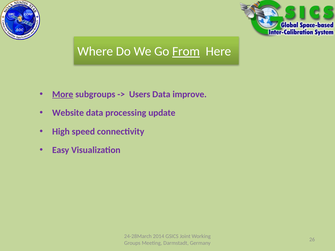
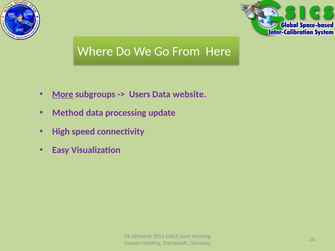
From underline: present -> none (186, 51)
improve: improve -> website (190, 94)
Website: Website -> Method (68, 113)
